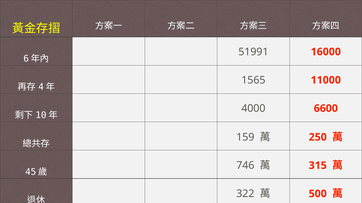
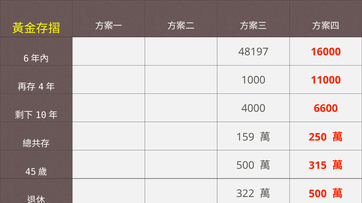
51991: 51991 -> 48197 (253, 52)
1565: 1565 -> 1000 (253, 80)
746: 746 -> 500 (245, 166)
